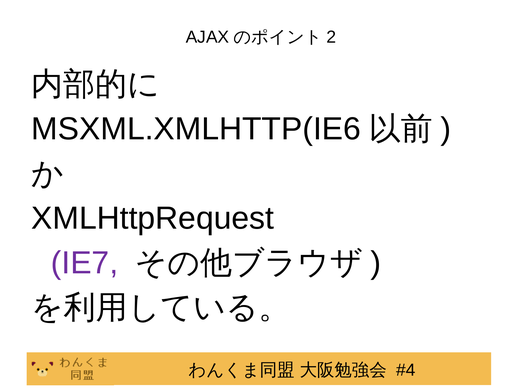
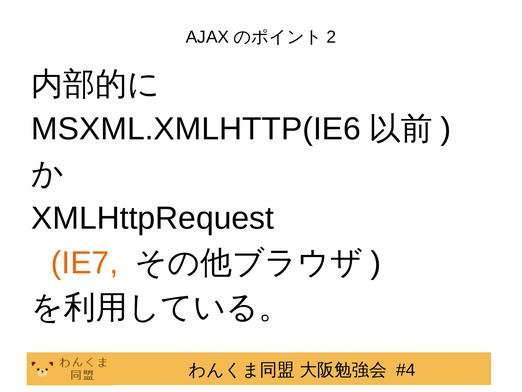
IE7 colour: purple -> orange (85, 263)
